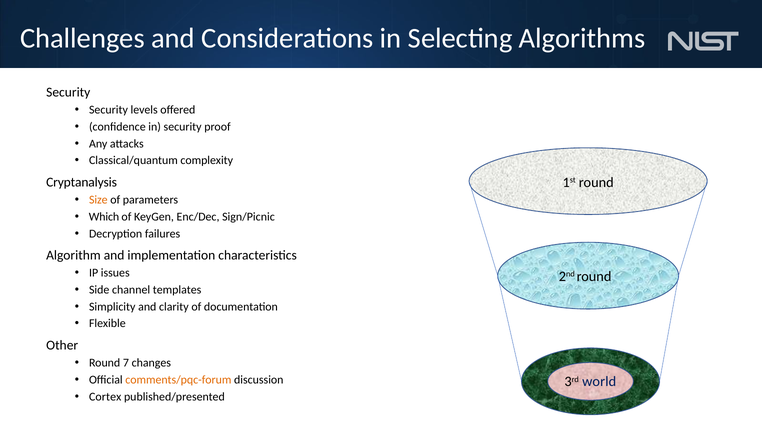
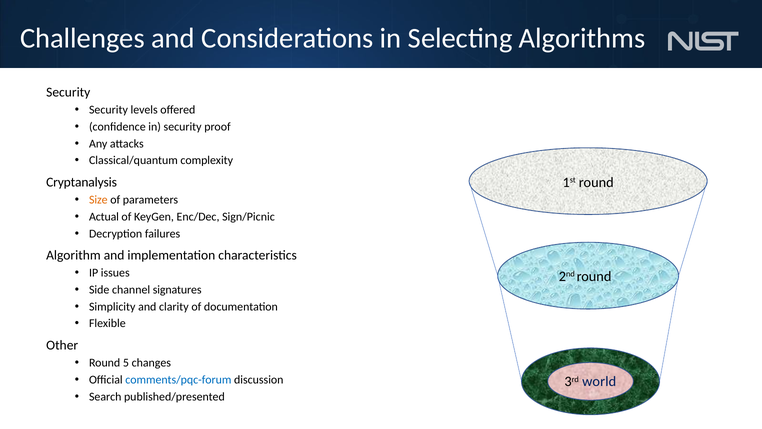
Which: Which -> Actual (104, 217)
templates: templates -> signatures (177, 290)
7: 7 -> 5 (126, 363)
comments/pqc-forum colour: orange -> blue (178, 379)
Cortex: Cortex -> Search (105, 396)
